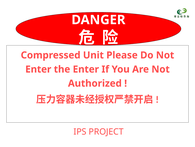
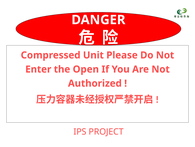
the Enter: Enter -> Open (86, 69)
